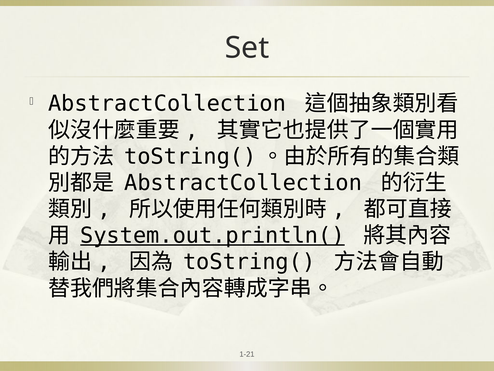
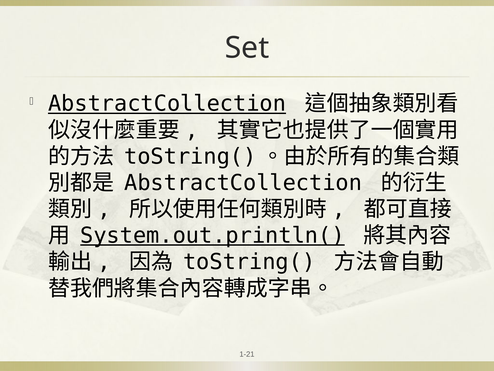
AbstractCollection underline: none -> present (167, 104)
